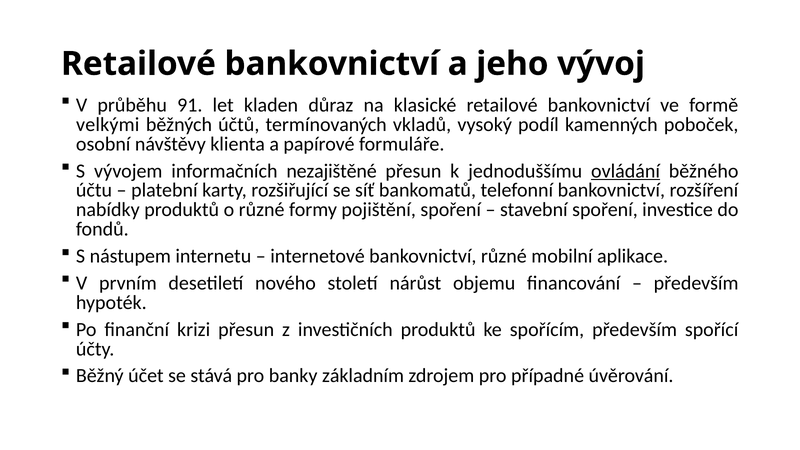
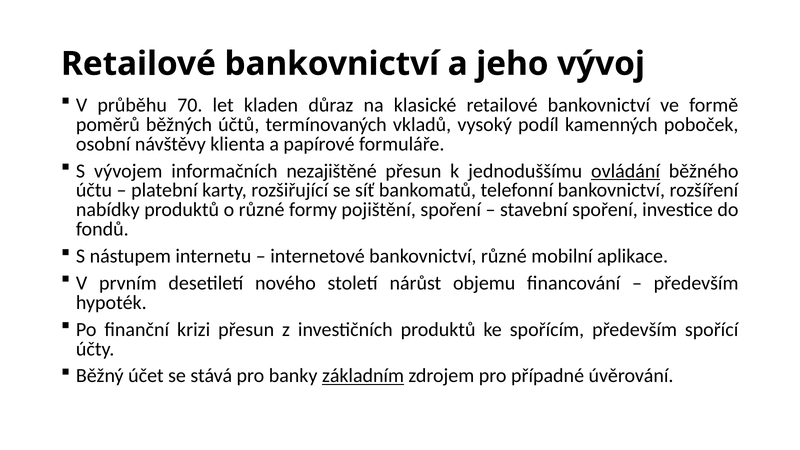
91: 91 -> 70 (190, 105)
velkými: velkými -> poměrů (108, 125)
základním underline: none -> present (363, 376)
